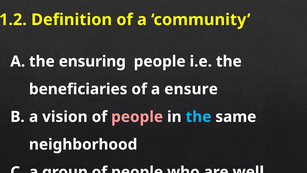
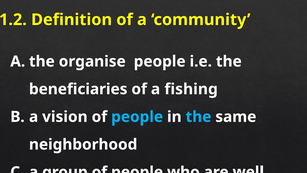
ensuring: ensuring -> organise (92, 61)
ensure: ensure -> fishing (191, 89)
people colour: pink -> light blue (137, 117)
